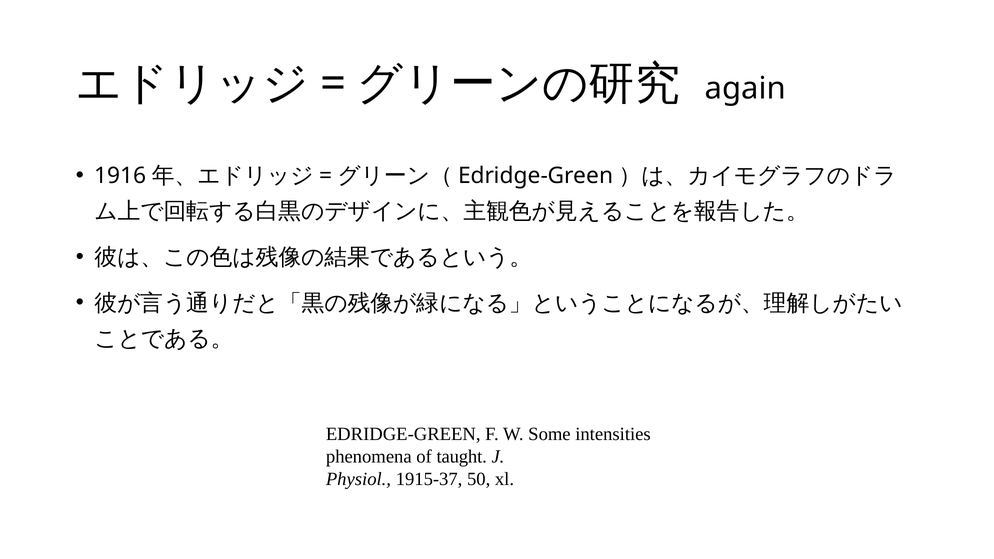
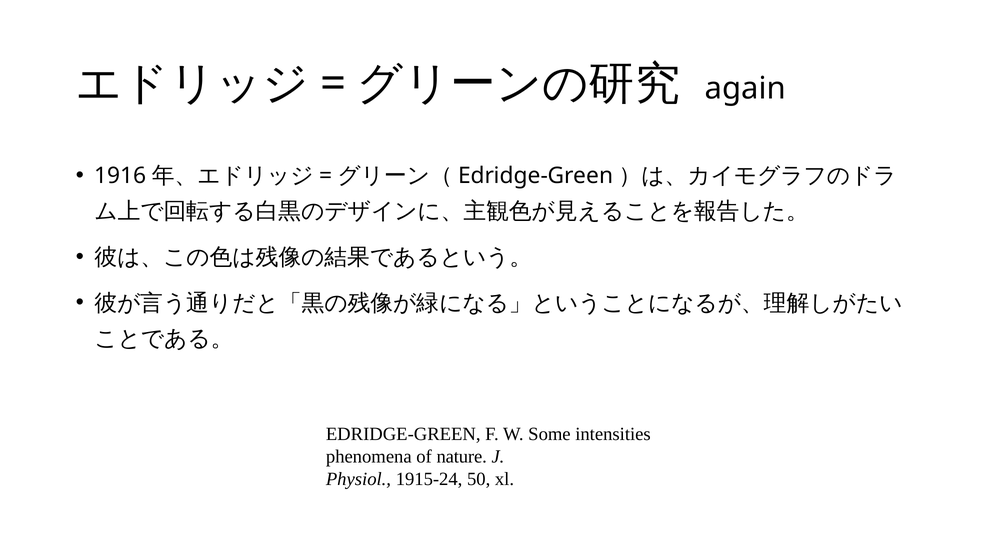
taught: taught -> nature (462, 457)
1915-37: 1915-37 -> 1915-24 (429, 479)
